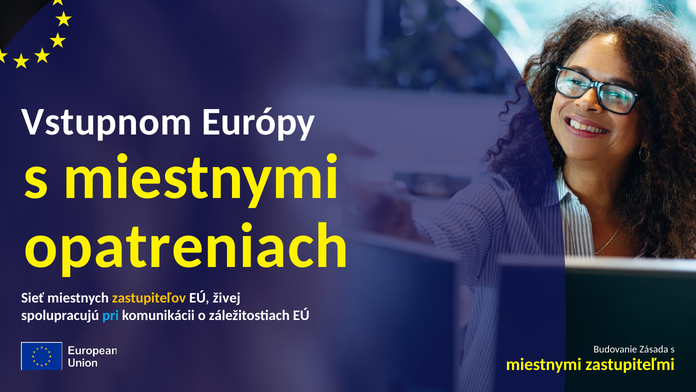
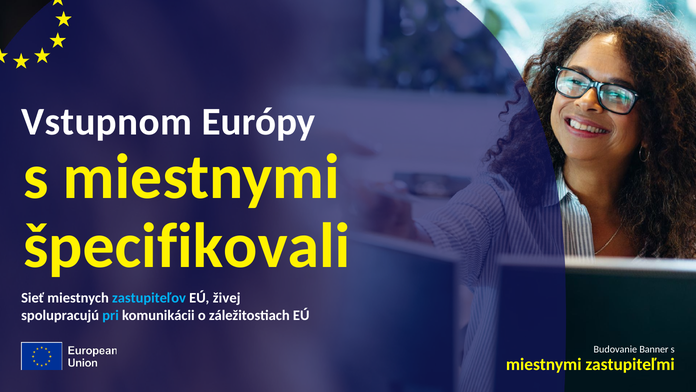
opatreniach: opatreniach -> špecifikovali (187, 246)
zastupiteľov colour: yellow -> light blue (149, 298)
Zásada: Zásada -> Banner (654, 349)
